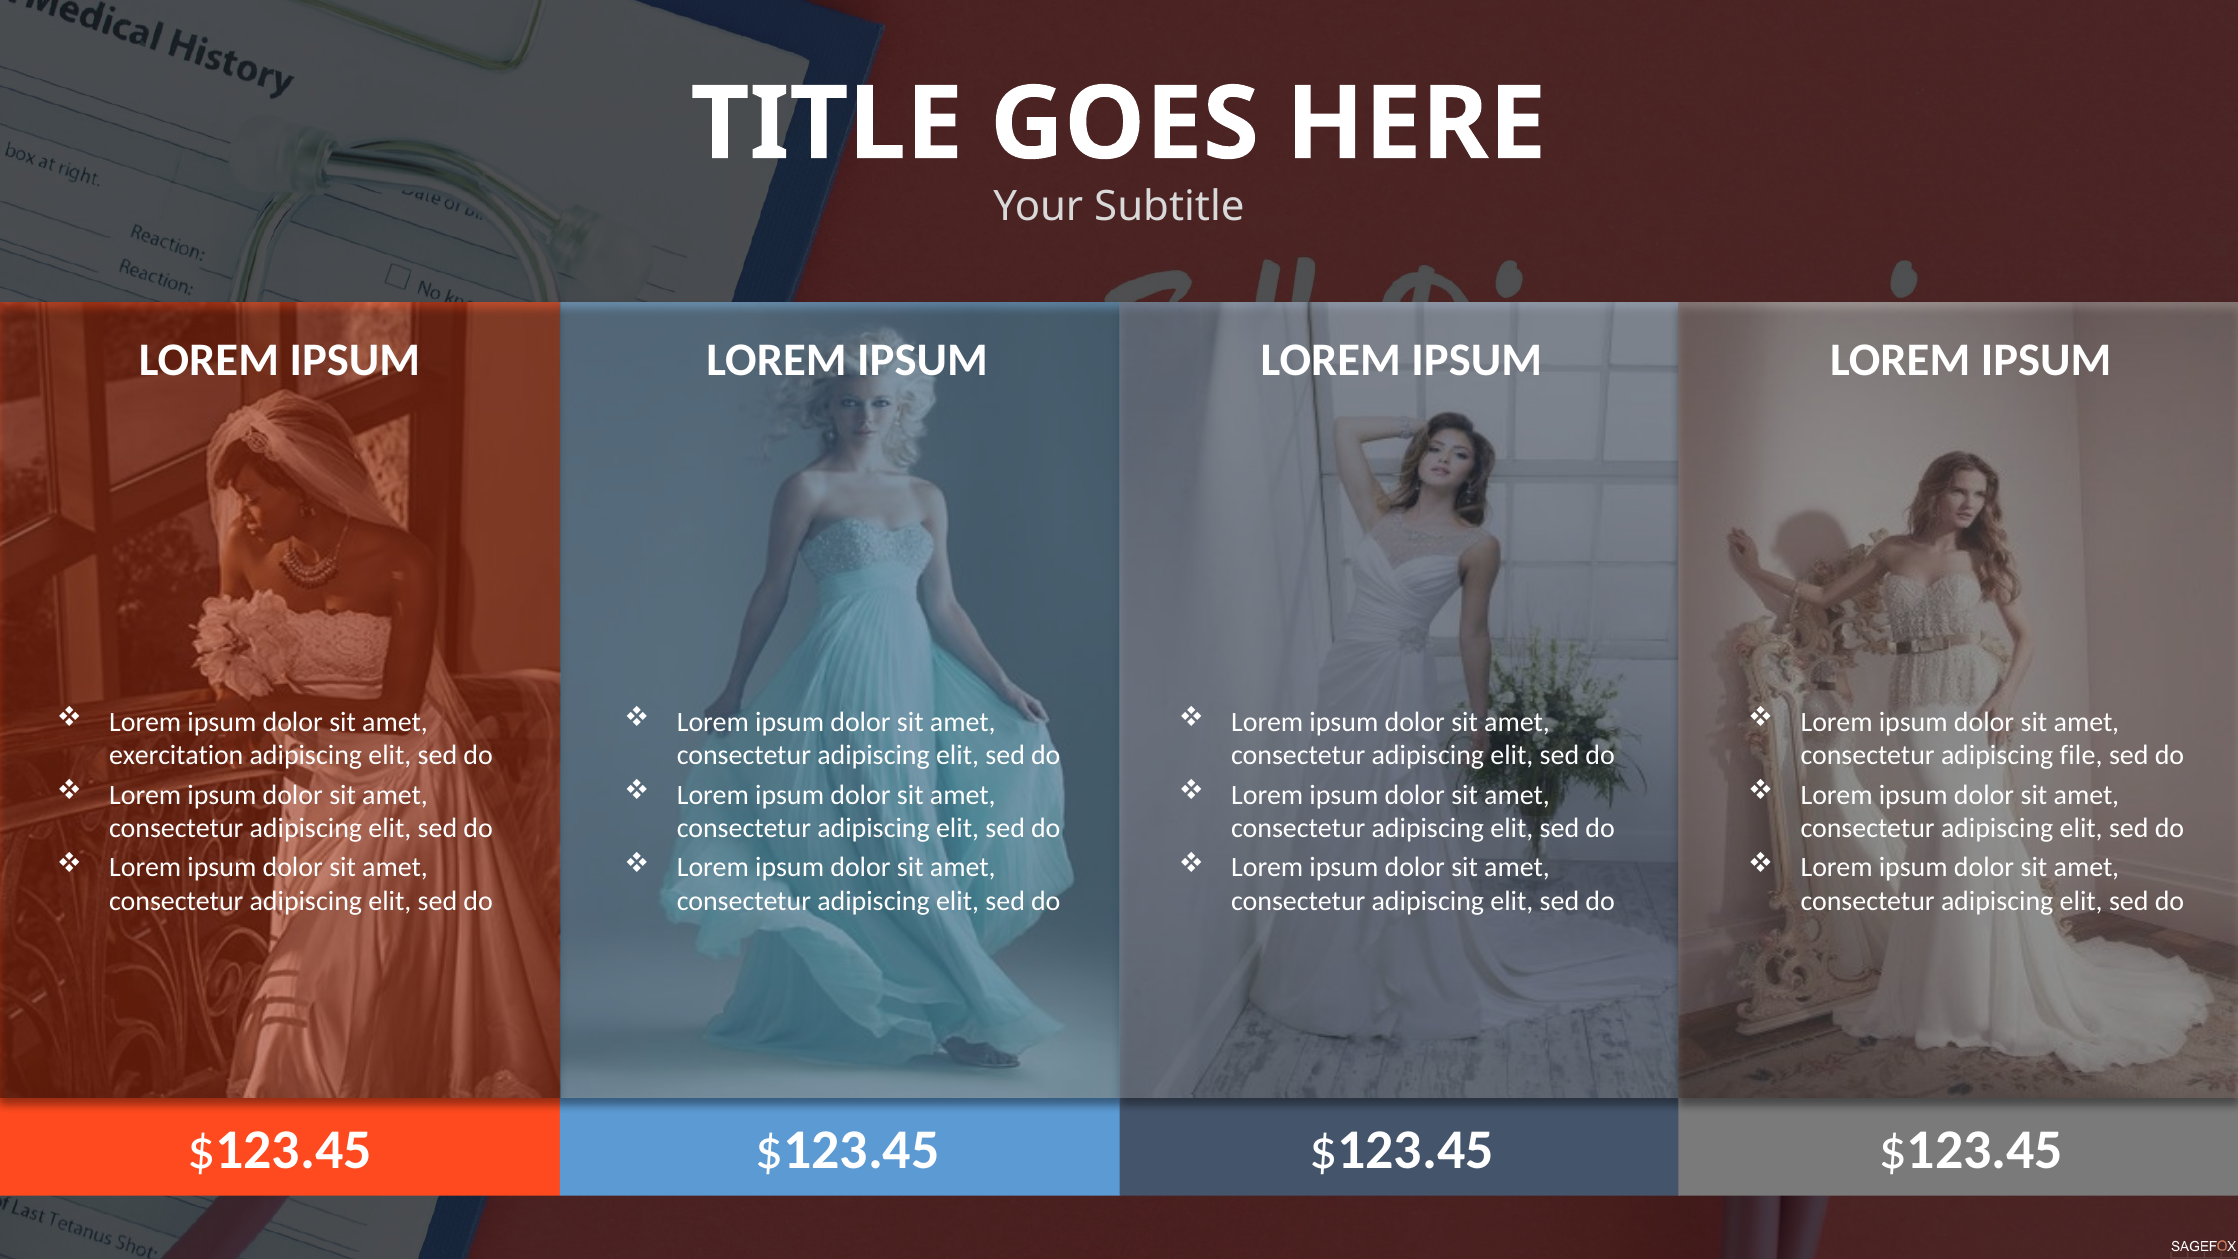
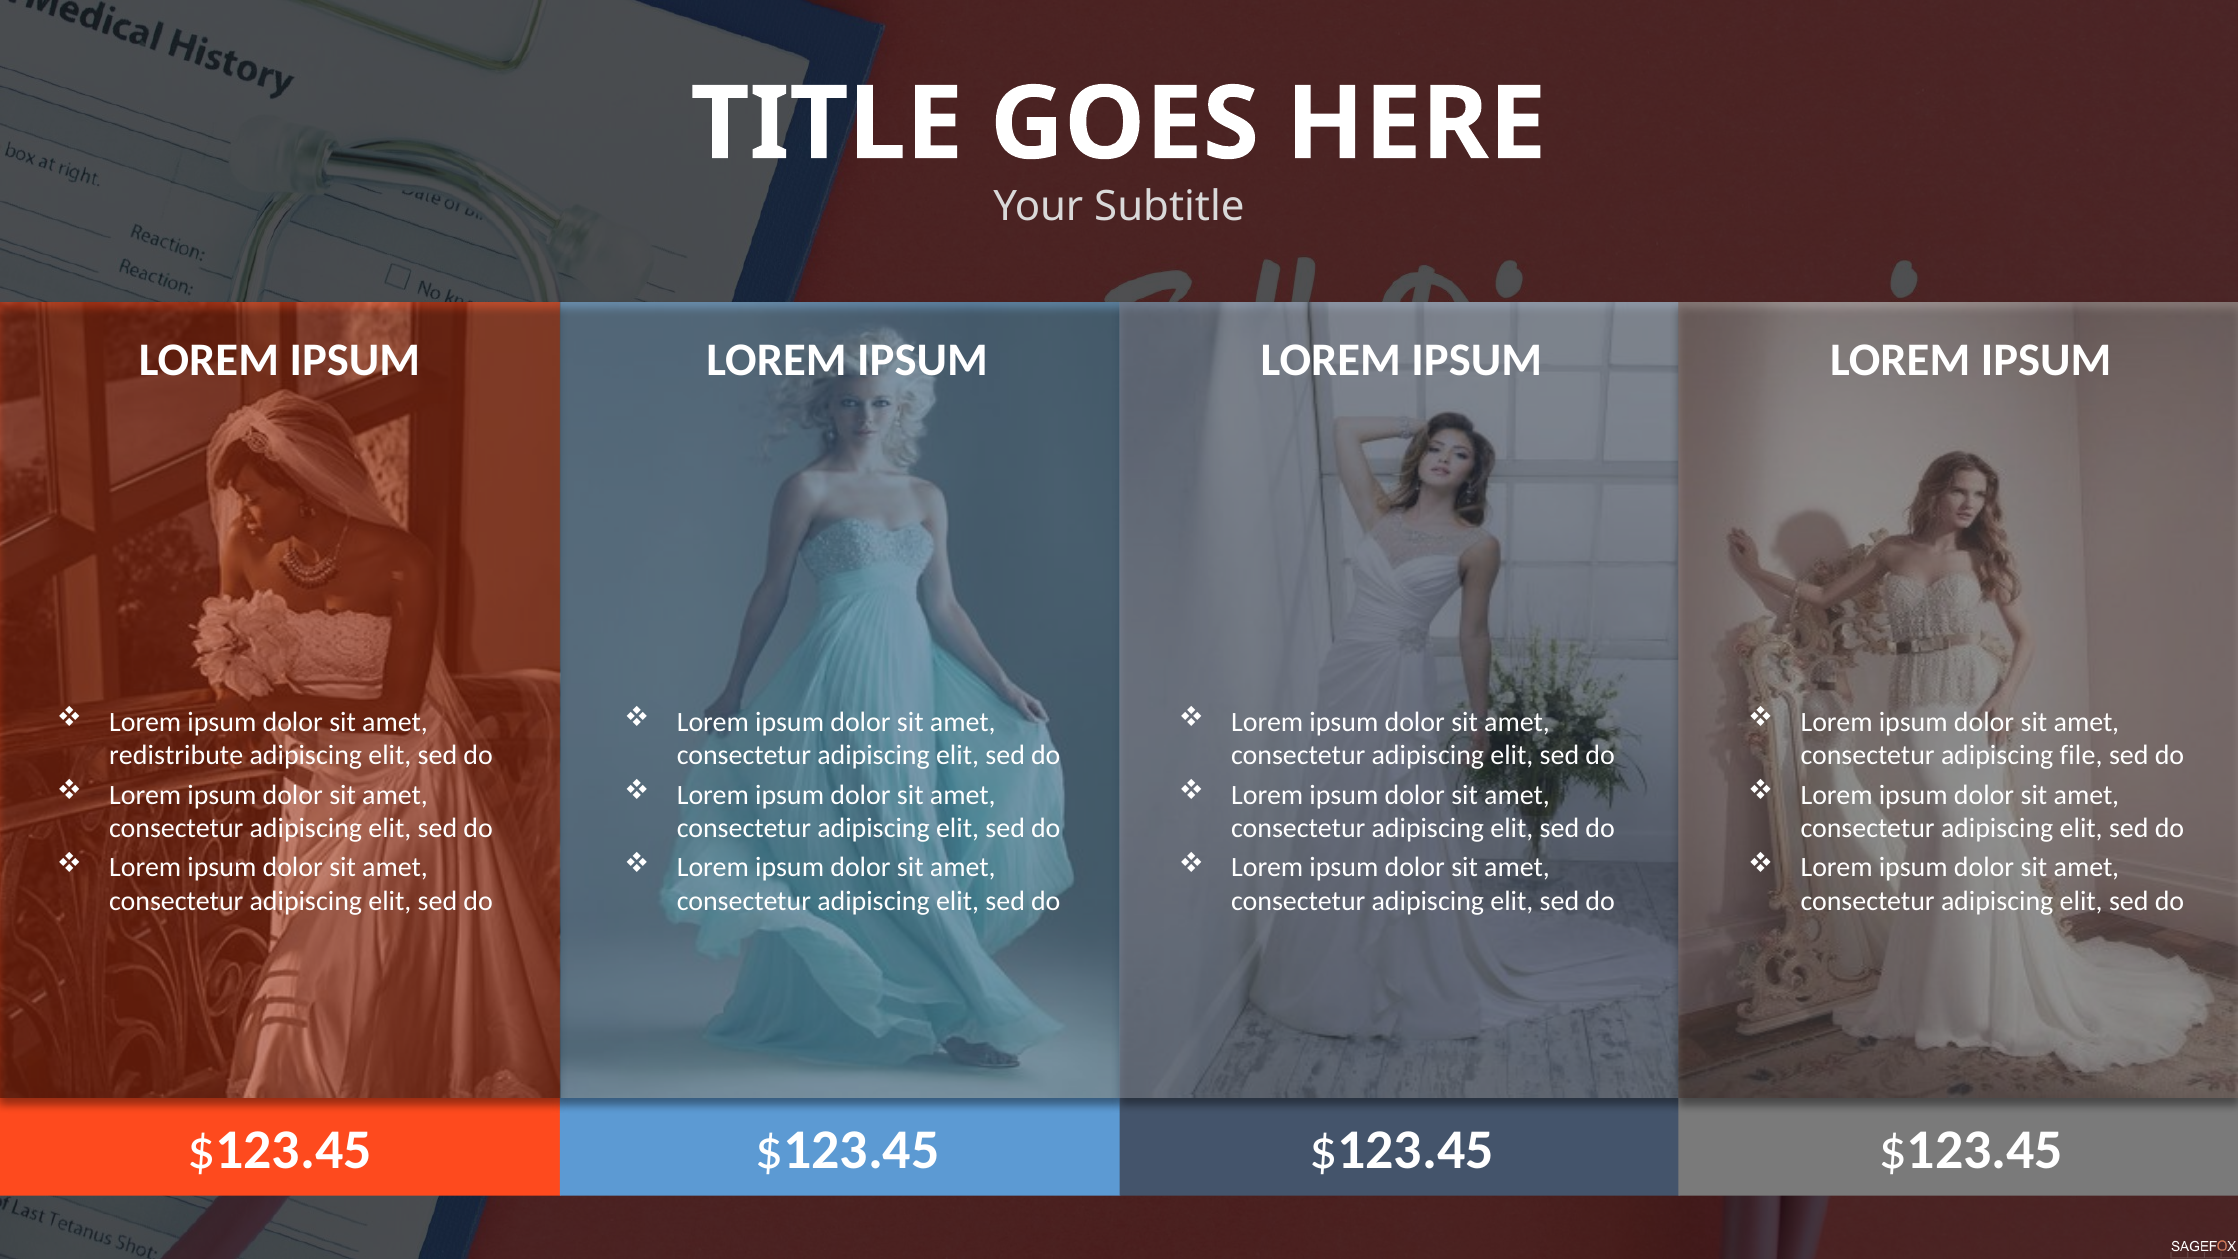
exercitation: exercitation -> redistribute (176, 756)
